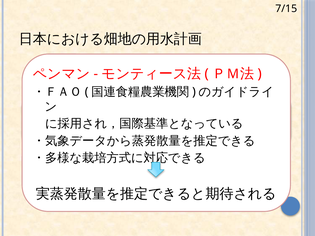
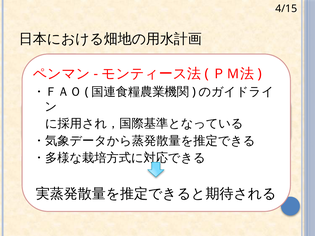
7/15: 7/15 -> 4/15 (286, 9)
